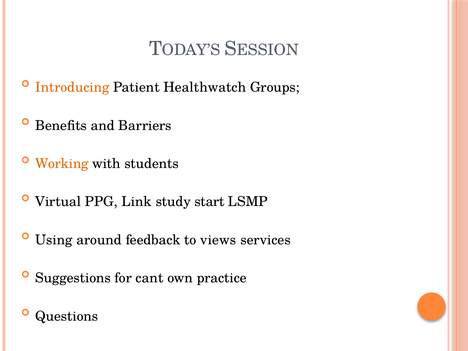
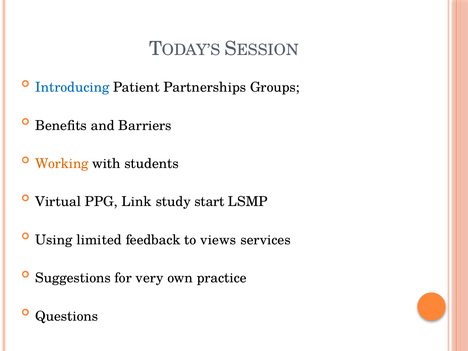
Introducing colour: orange -> blue (72, 87)
Healthwatch: Healthwatch -> Partnerships (205, 87)
around: around -> limited (99, 240)
cant: cant -> very (150, 278)
